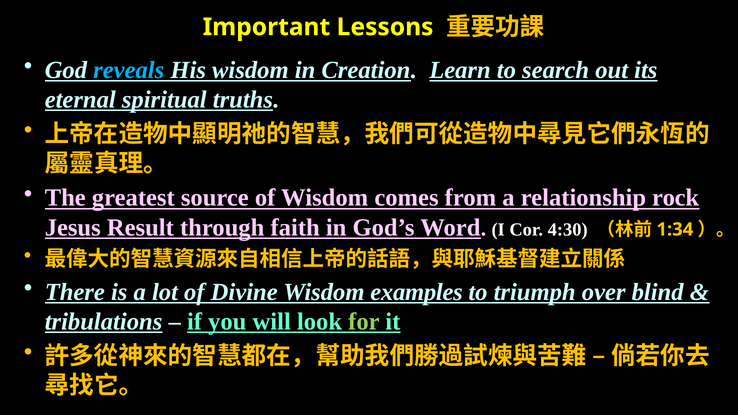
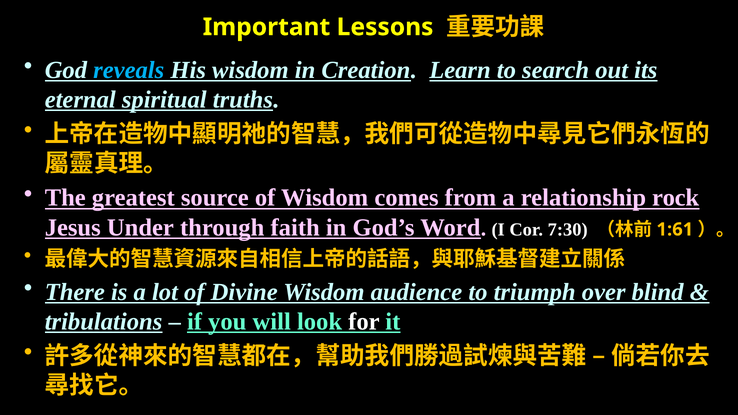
Result: Result -> Under (140, 227)
4:30: 4:30 -> 7:30 (568, 229)
1:34: 1:34 -> 1:61 (675, 229)
examples: examples -> audience (416, 292)
for colour: light green -> white (364, 322)
